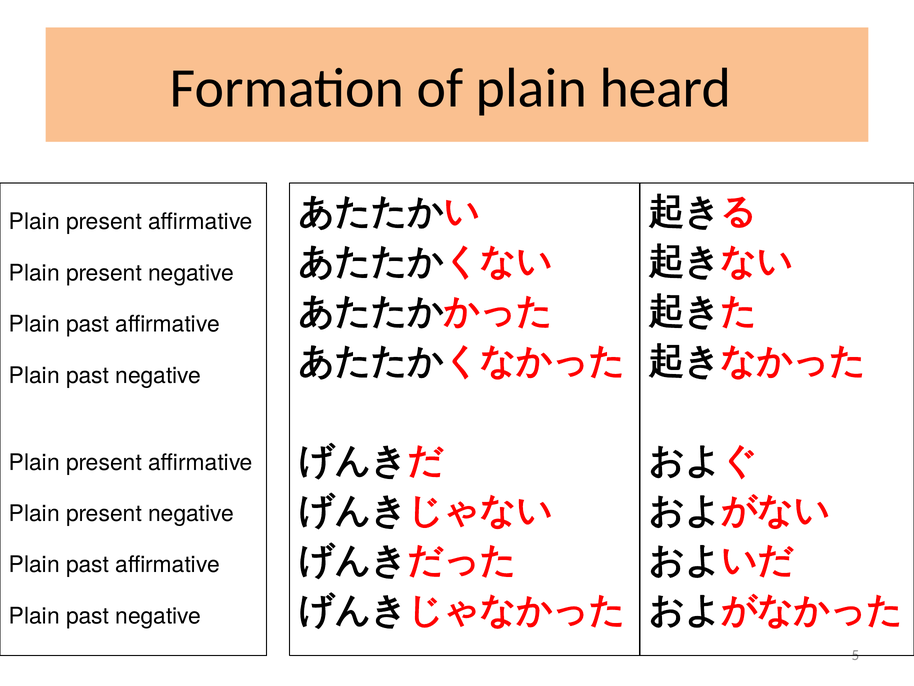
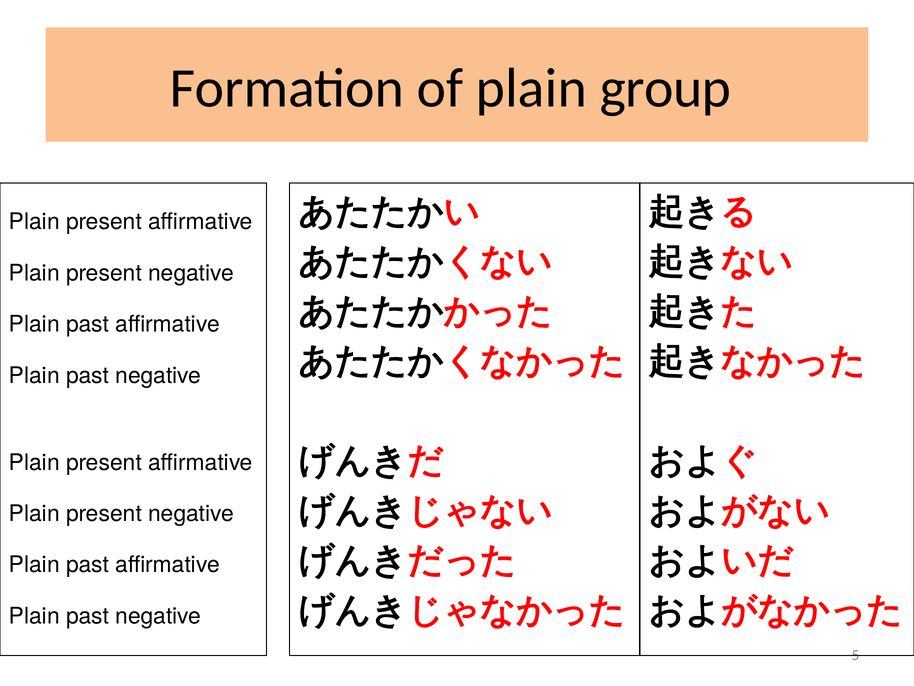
heard: heard -> group (665, 88)
